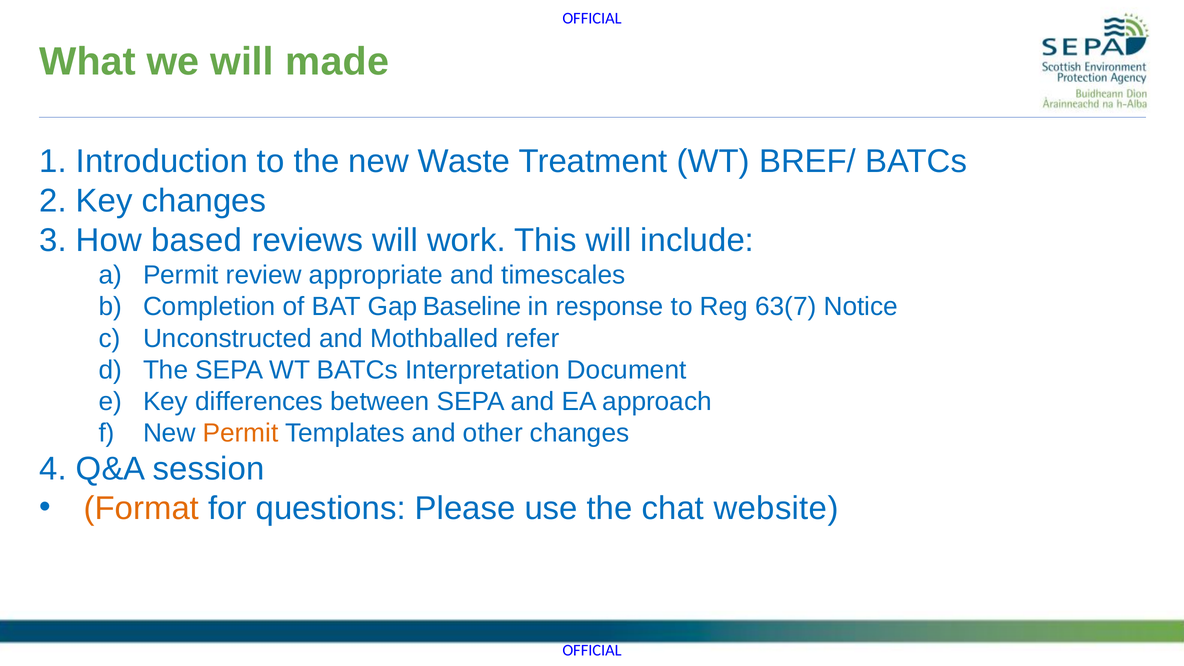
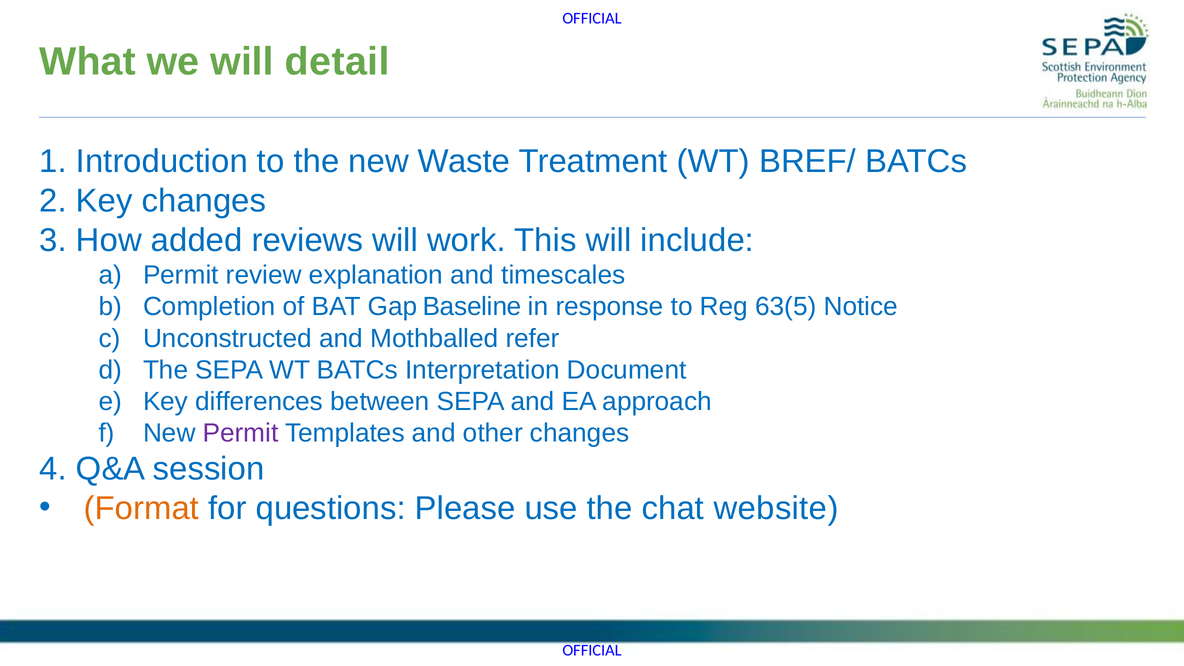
made: made -> detail (337, 62)
based: based -> added (197, 240)
appropriate: appropriate -> explanation (376, 275)
63(7: 63(7 -> 63(5 (786, 307)
Permit colour: orange -> purple (241, 433)
